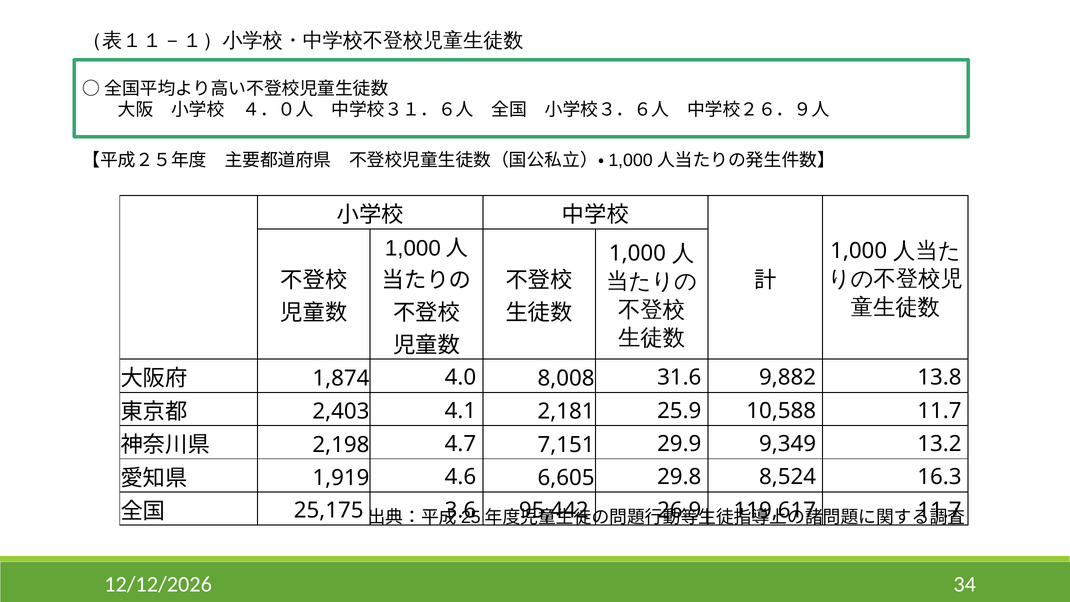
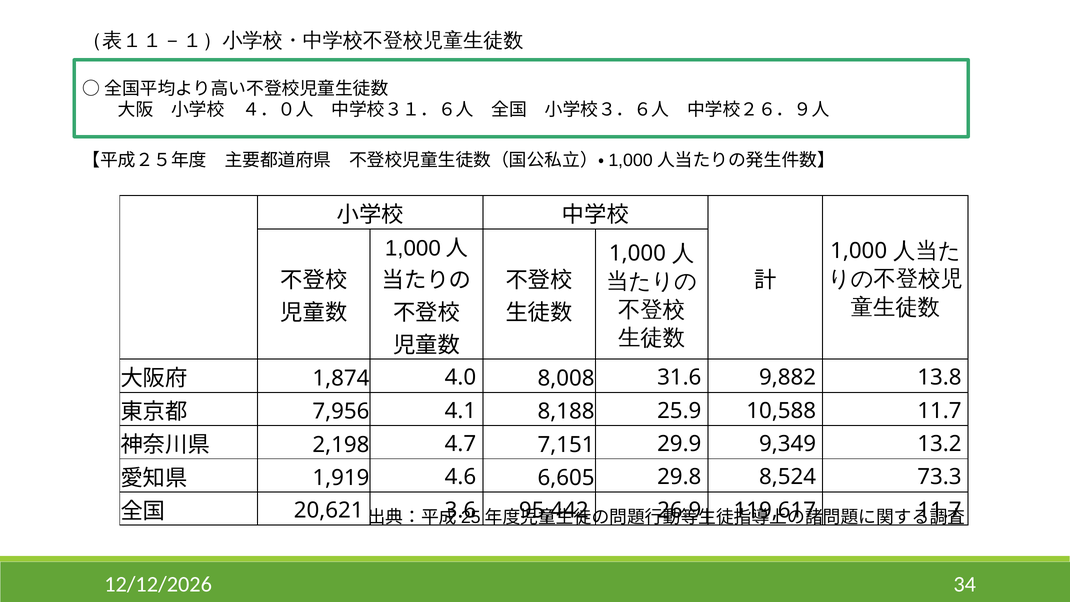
2,403: 2,403 -> 7,956 (341, 412)
2,181: 2,181 -> 8,188 (566, 412)
16.3: 16.3 -> 73.3 (939, 477)
25,175: 25,175 -> 20,621 (329, 510)
